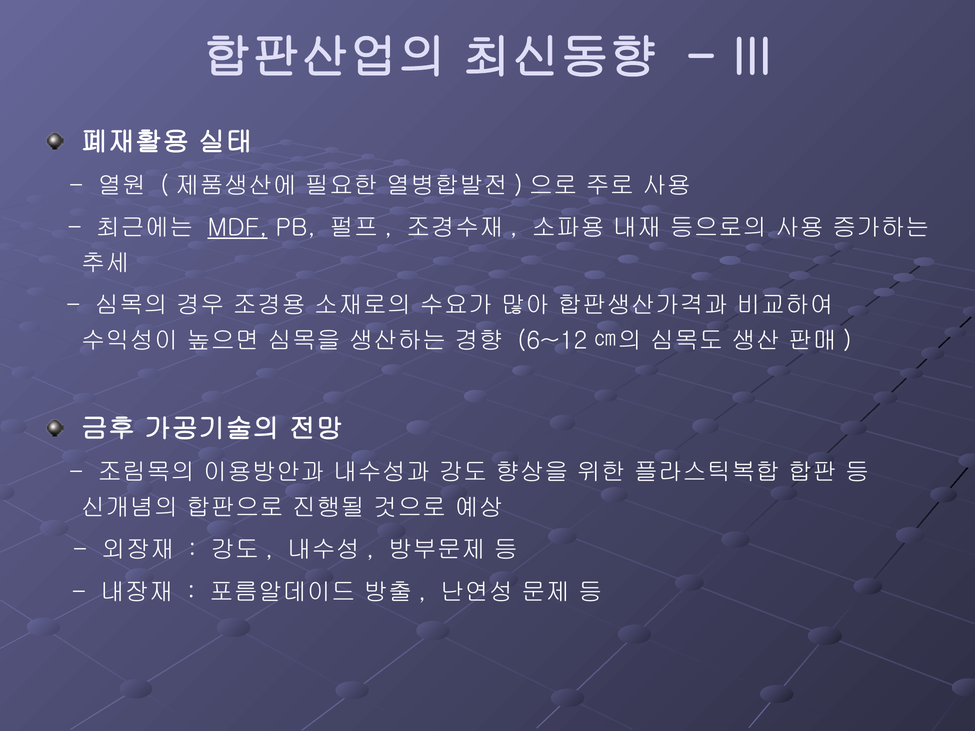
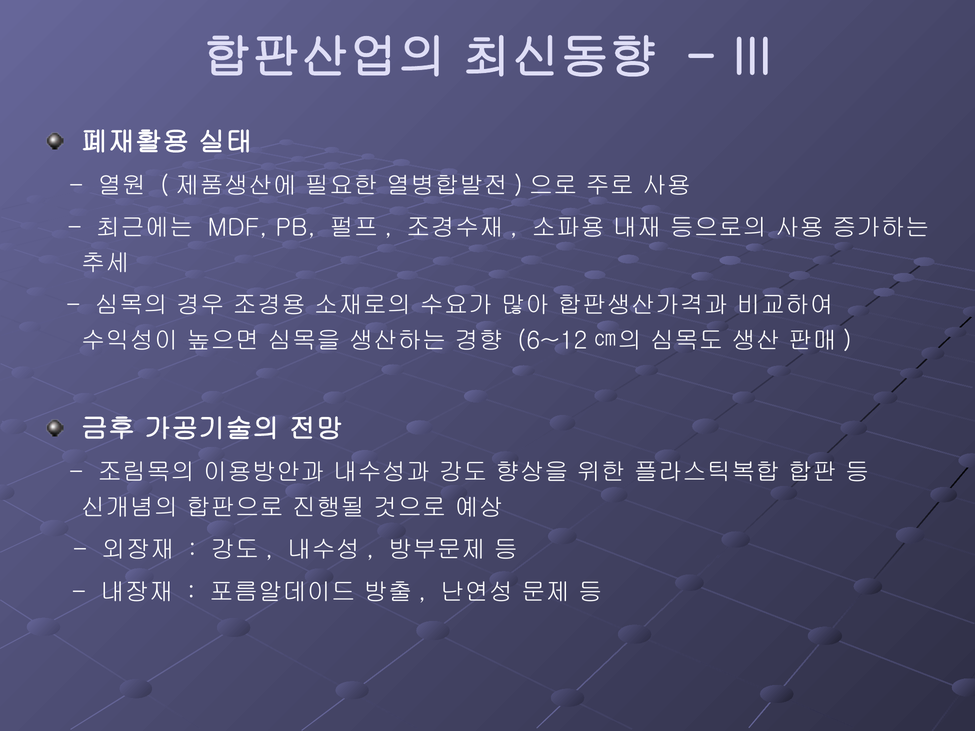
MDF underline: present -> none (237, 228)
